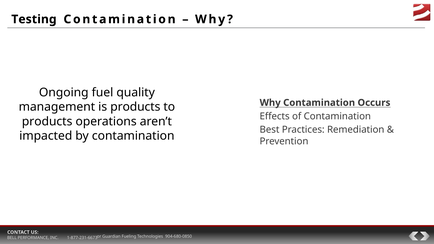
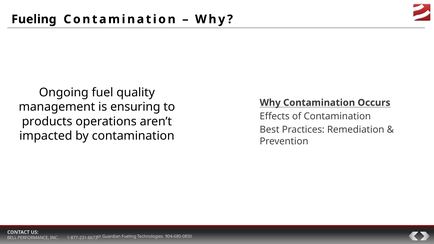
Testing: Testing -> Fueling (34, 19)
is products: products -> ensuring (135, 107)
